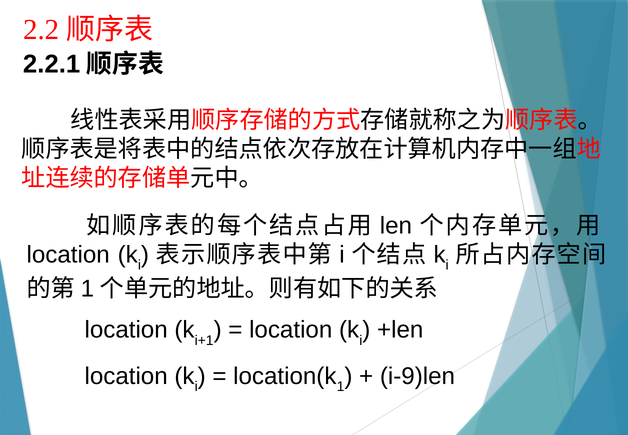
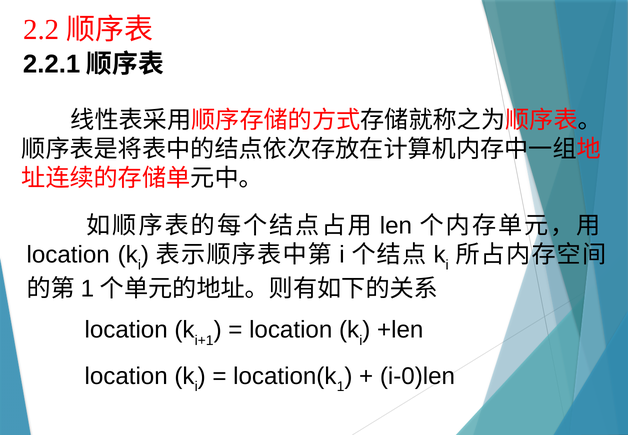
i-9)len: i-9)len -> i-0)len (417, 376)
